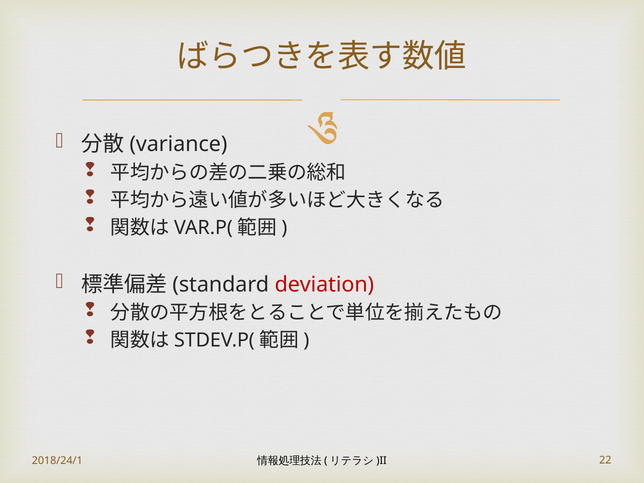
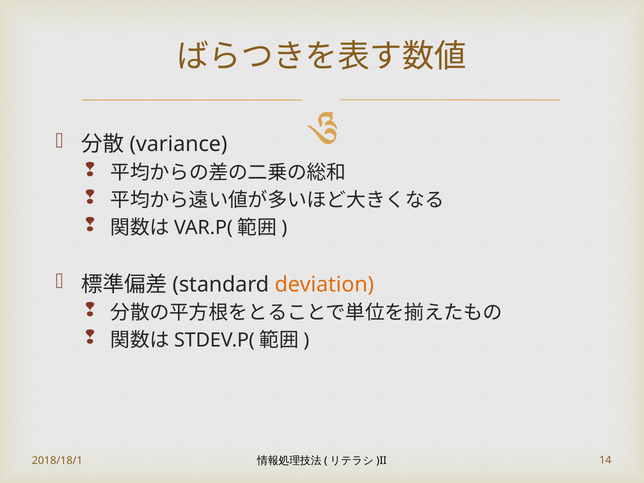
deviation colour: red -> orange (324, 284)
2018/24/1: 2018/24/1 -> 2018/18/1 (57, 461)
22: 22 -> 14 (605, 460)
